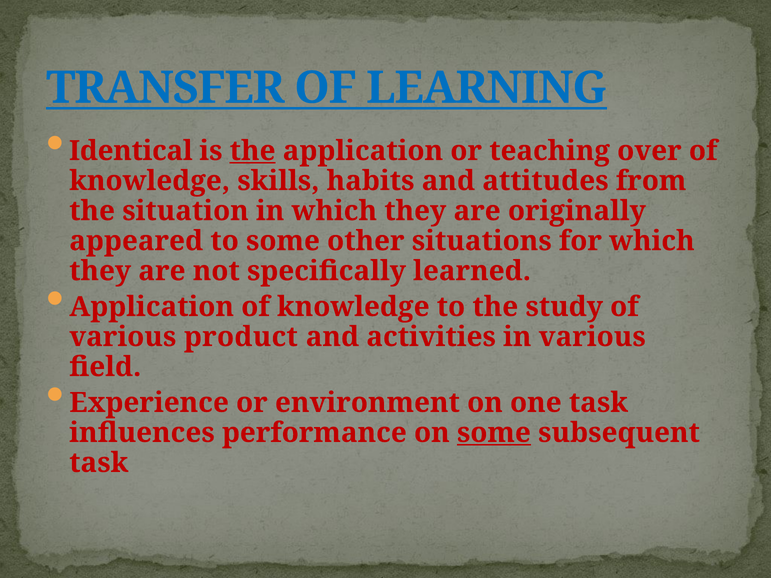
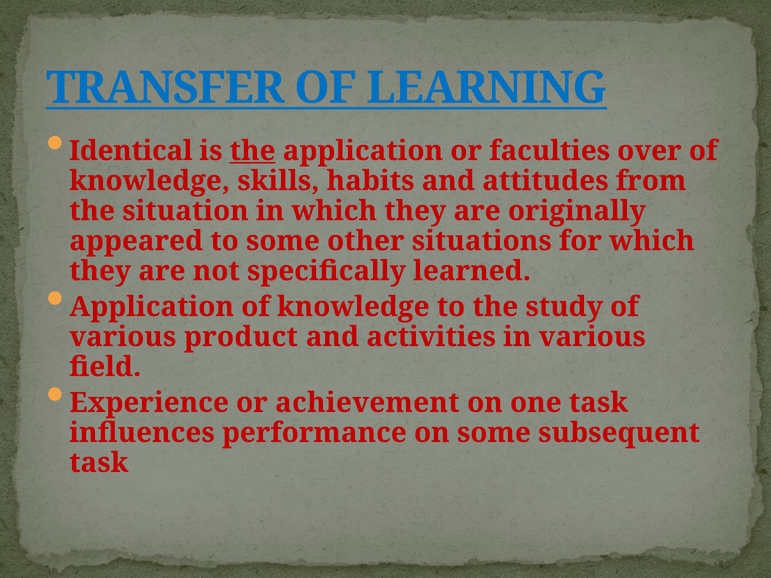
teaching: teaching -> faculties (550, 151)
environment: environment -> achievement (367, 403)
some underline: present -> none (494, 433)
